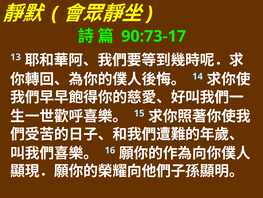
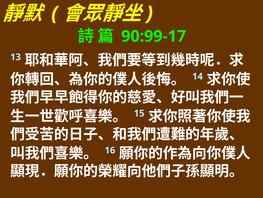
90:73-17: 90:73-17 -> 90:99-17 (154, 36)
